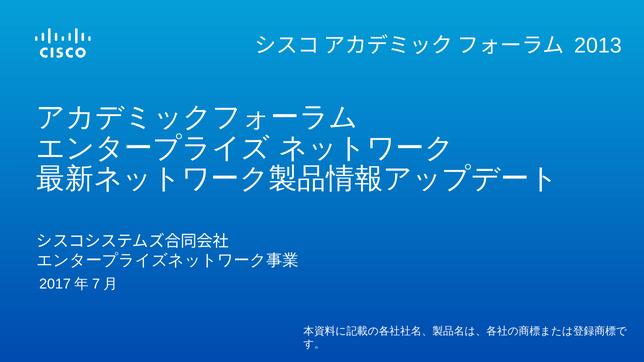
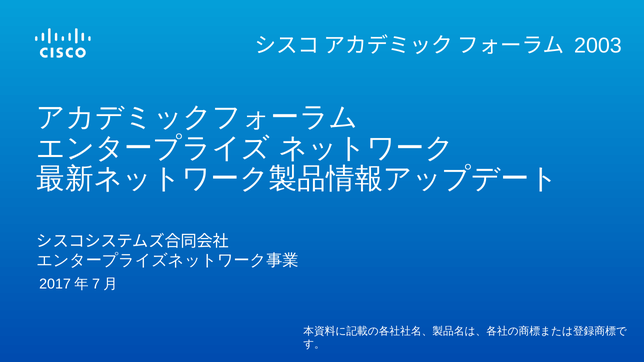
2013: 2013 -> 2003 (598, 46)
